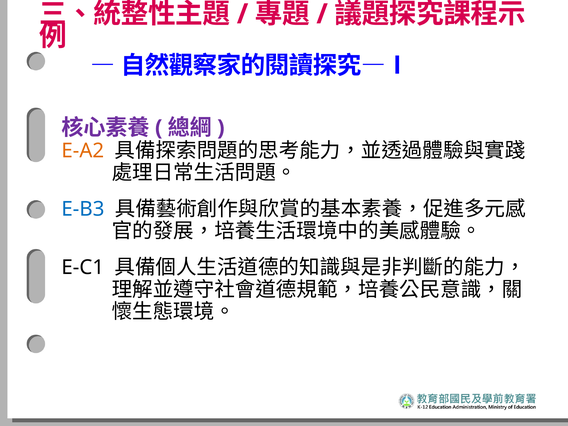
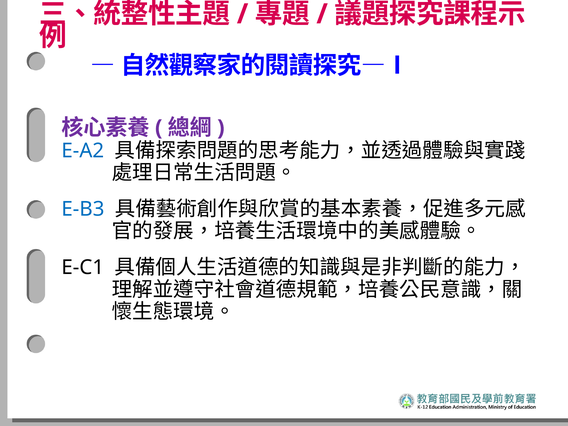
E-A2 colour: orange -> blue (83, 151)
